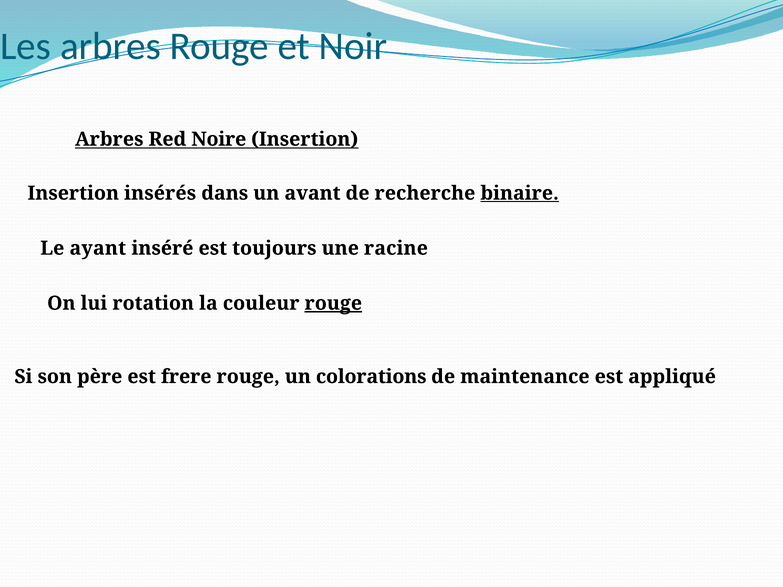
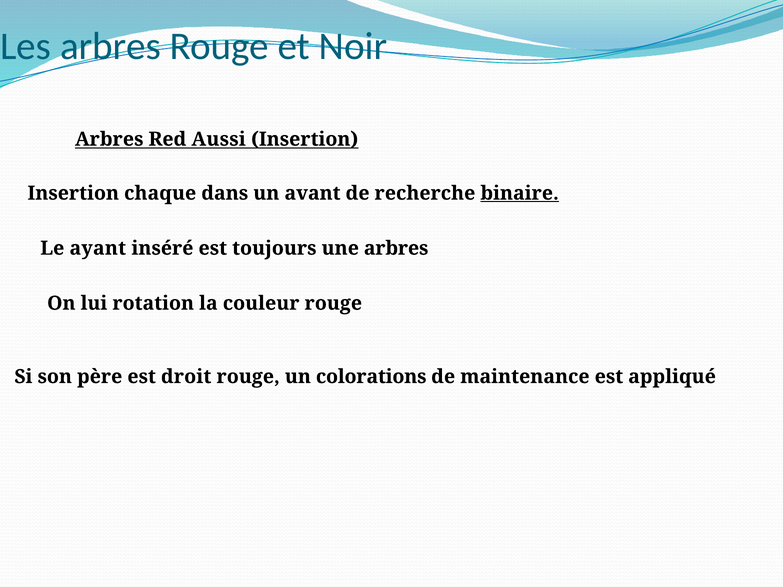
Noire: Noire -> Aussi (219, 139)
insérés: insérés -> chaque (160, 193)
une racine: racine -> arbres (396, 248)
rouge underline: present -> none (333, 303)
frere: frere -> droit (186, 377)
